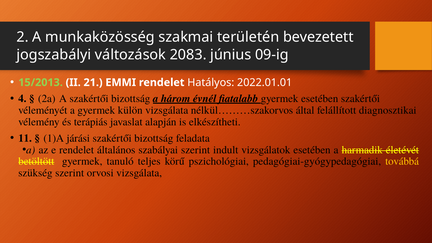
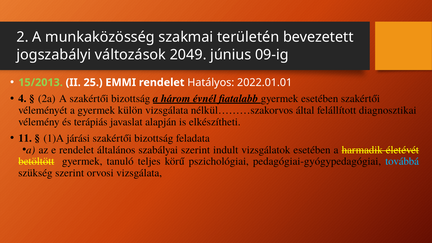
2083: 2083 -> 2049 (188, 55)
21: 21 -> 25 (93, 82)
továbbá colour: yellow -> light blue (402, 161)
